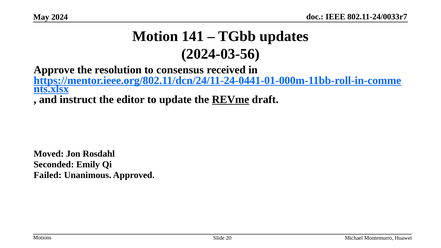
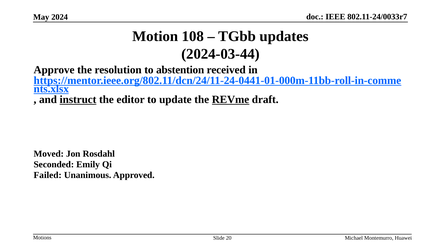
141: 141 -> 108 (193, 36)
2024-03-56: 2024-03-56 -> 2024-03-44 (220, 54)
consensus: consensus -> abstention (180, 70)
instruct underline: none -> present (78, 100)
